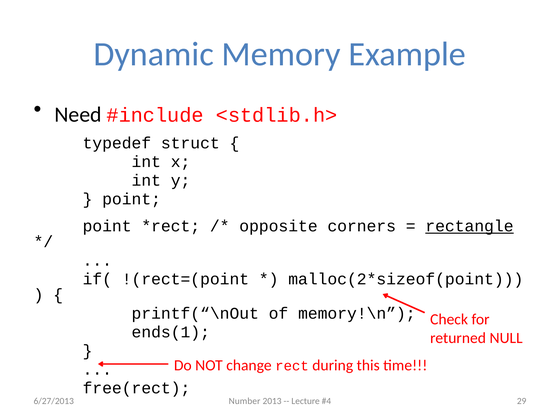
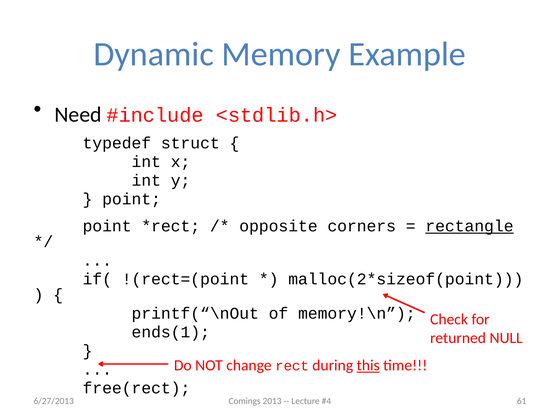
this underline: none -> present (368, 365)
Number: Number -> Comings (245, 401)
29: 29 -> 61 (522, 401)
